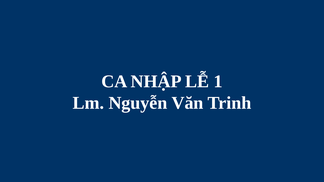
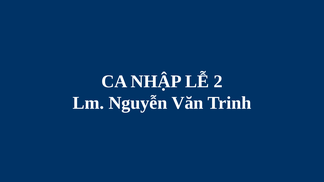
1: 1 -> 2 (218, 82)
